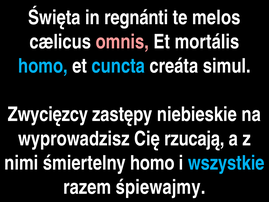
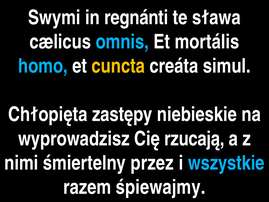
Święta: Święta -> Swymi (54, 18)
melos: melos -> sława (216, 18)
omnis colour: pink -> light blue (122, 42)
cuncta colour: light blue -> yellow (118, 66)
Zwycięzcy: Zwycięzcy -> Chłopięta (48, 114)
śmiertelny homo: homo -> przez (152, 163)
